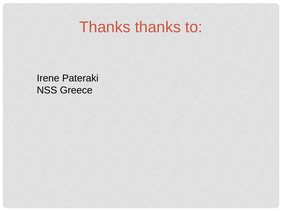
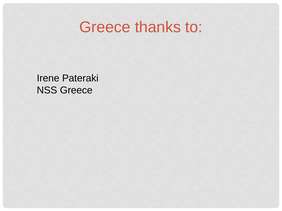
Thanks: Thanks -> Greece (105, 27)
